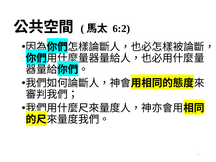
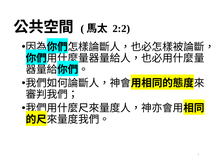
6:2: 6:2 -> 2:2 (121, 29)
